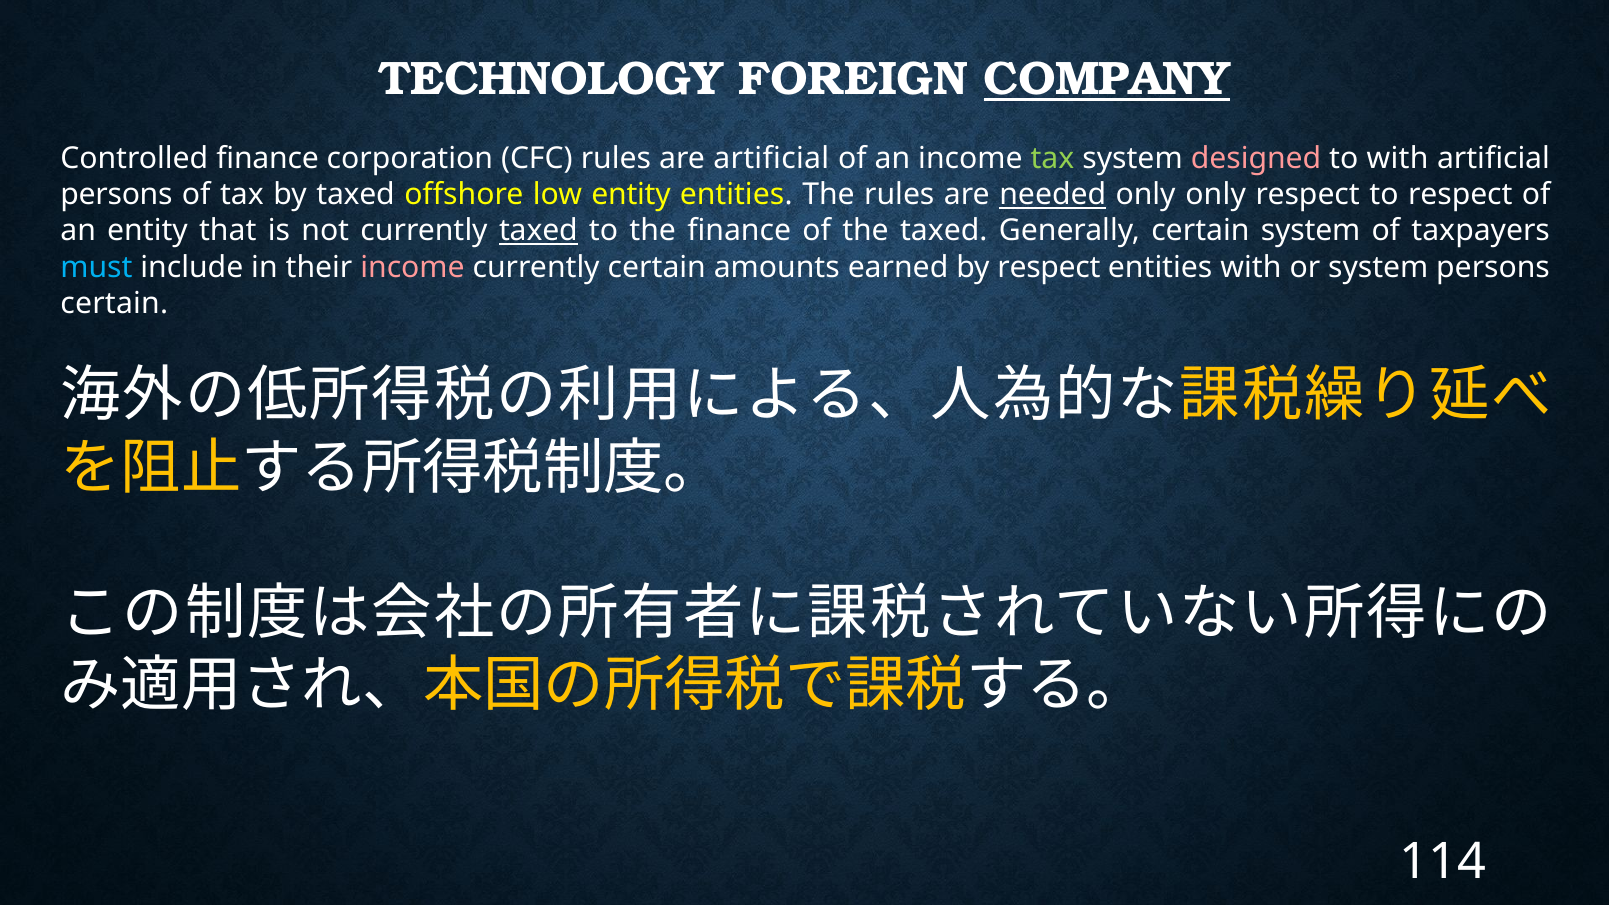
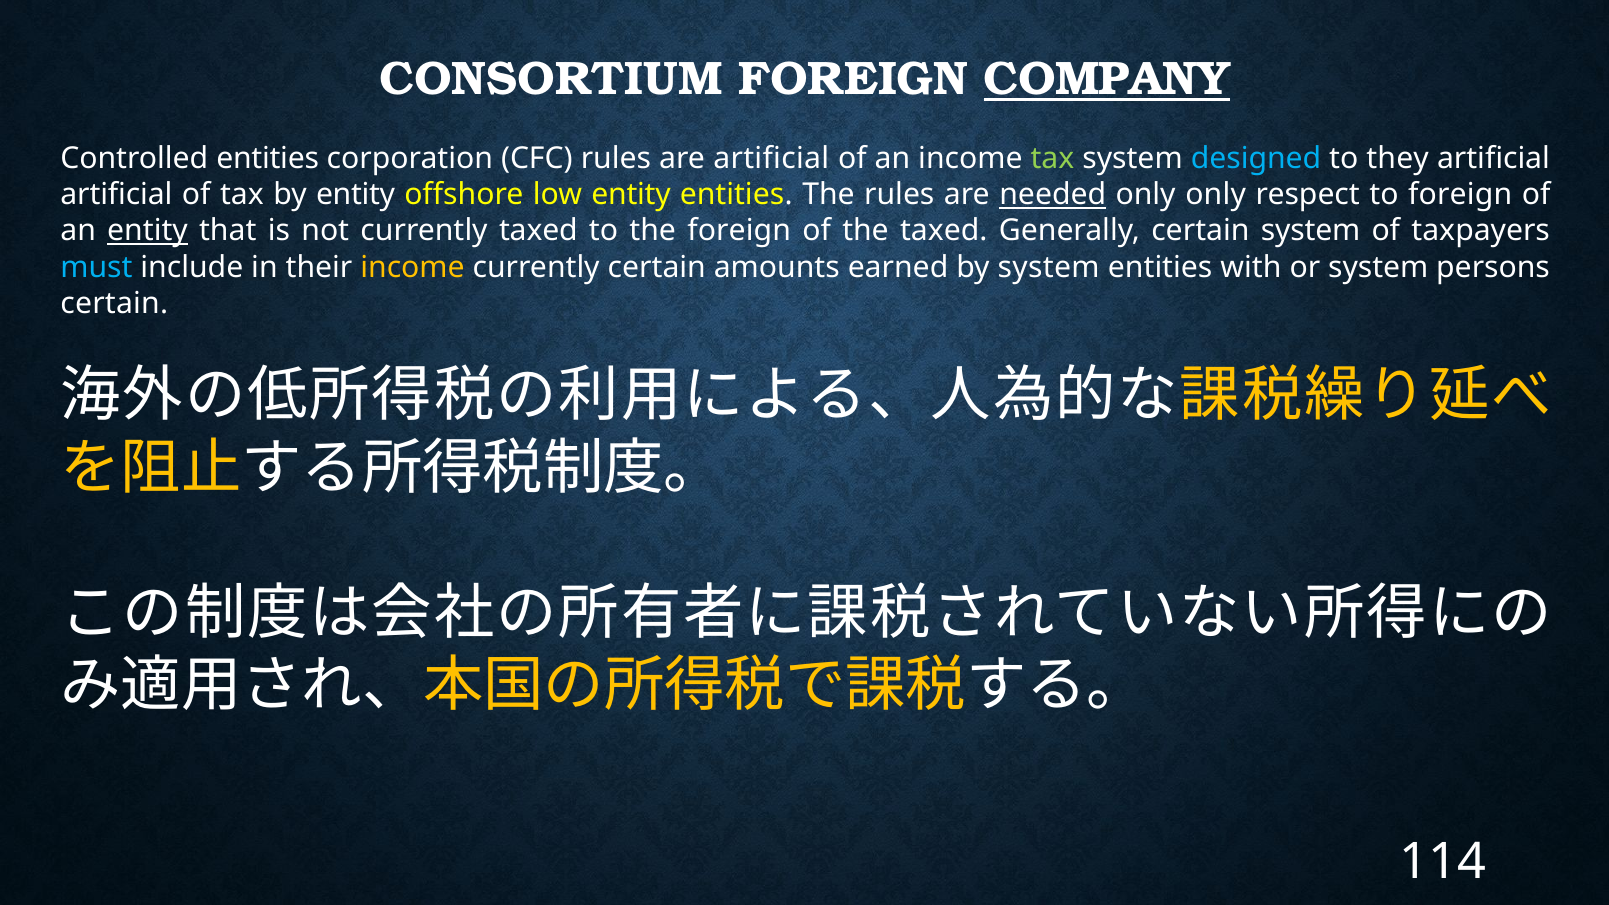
TECHNOLOGY: TECHNOLOGY -> CONSORTIUM (551, 79)
Controlled finance: finance -> entities (268, 159)
designed colour: pink -> light blue (1256, 159)
to with: with -> they (1398, 159)
persons: persons -> artificial (116, 195)
by taxed: taxed -> entity (356, 195)
to respect: respect -> foreign (1460, 195)
entity underline: none -> present (148, 231)
taxed underline: present -> none (538, 231)
the finance: finance -> foreign (739, 231)
income colour: pink -> yellow (413, 267)
by respect: respect -> system (1049, 267)
